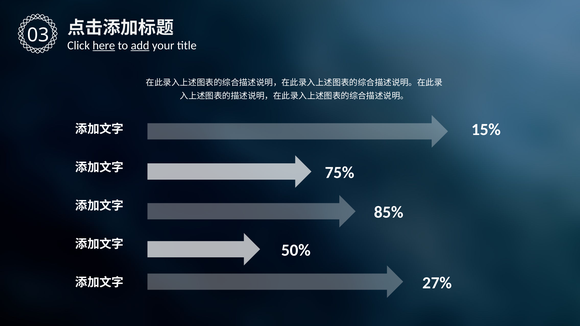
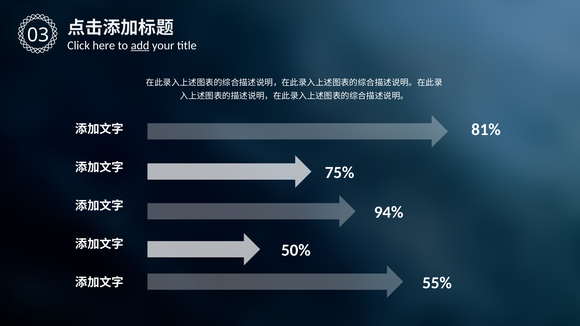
here underline: present -> none (104, 45)
15%: 15% -> 81% (486, 130)
85%: 85% -> 94% (389, 212)
27%: 27% -> 55% (437, 283)
